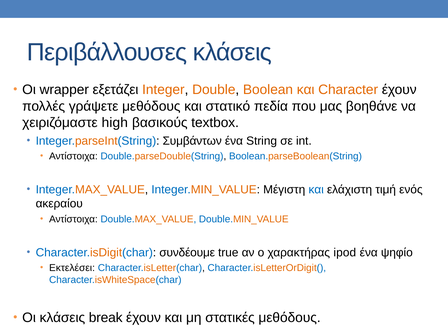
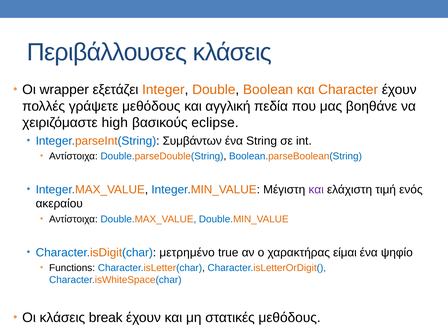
στατικό: στατικό -> αγγλική (228, 106)
textbox: textbox -> eclipse (215, 123)
και colour: blue -> purple (316, 190)
συνδέουμε: συνδέουμε -> μετρημένο (187, 252)
ipod: ipod -> είμαι (345, 252)
Εκτελέσει: Εκτελέσει -> Functions (72, 268)
